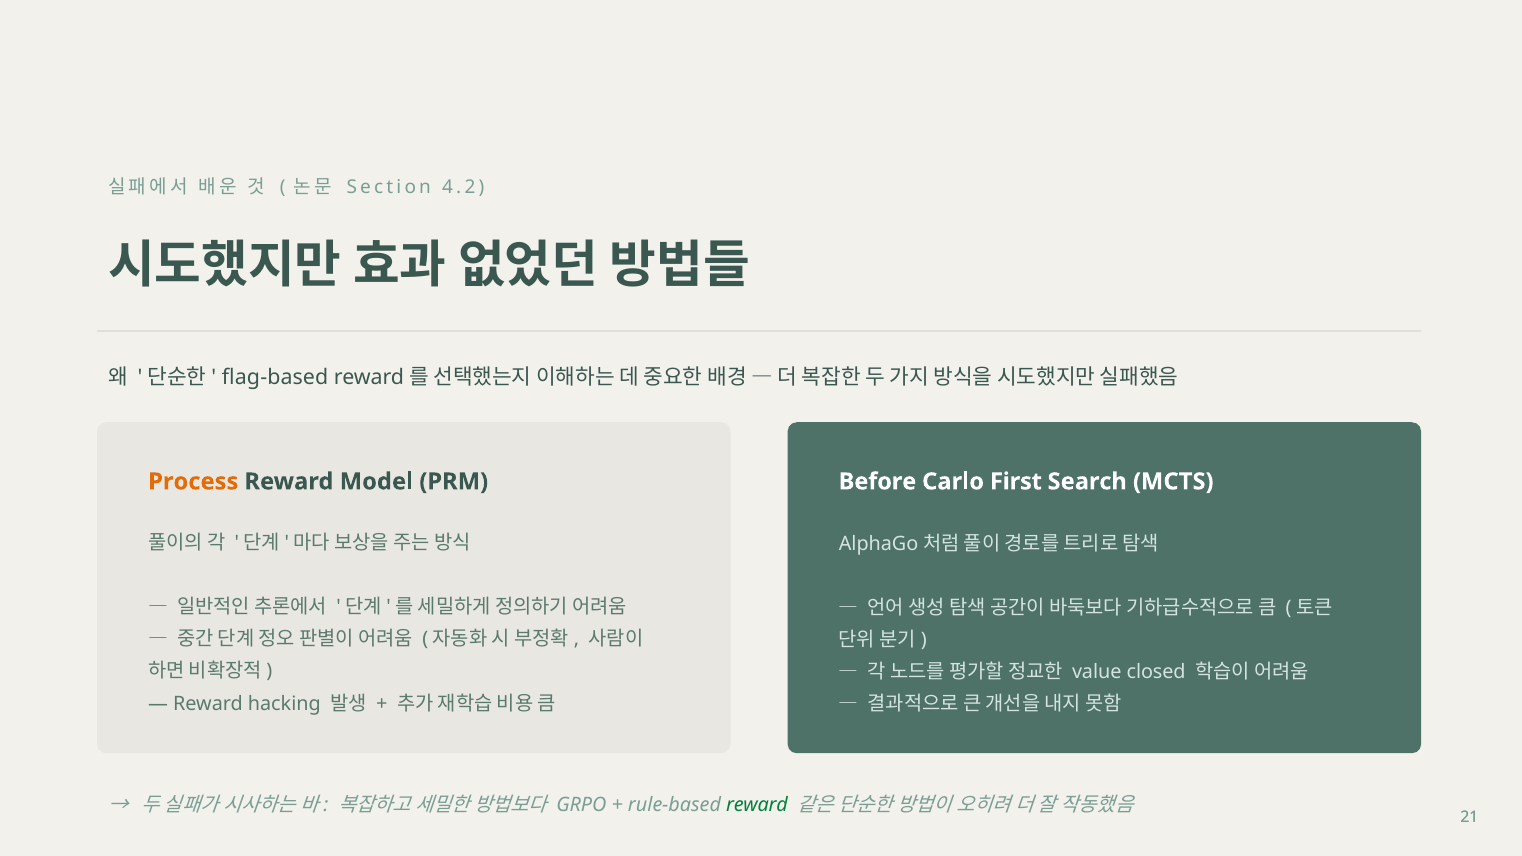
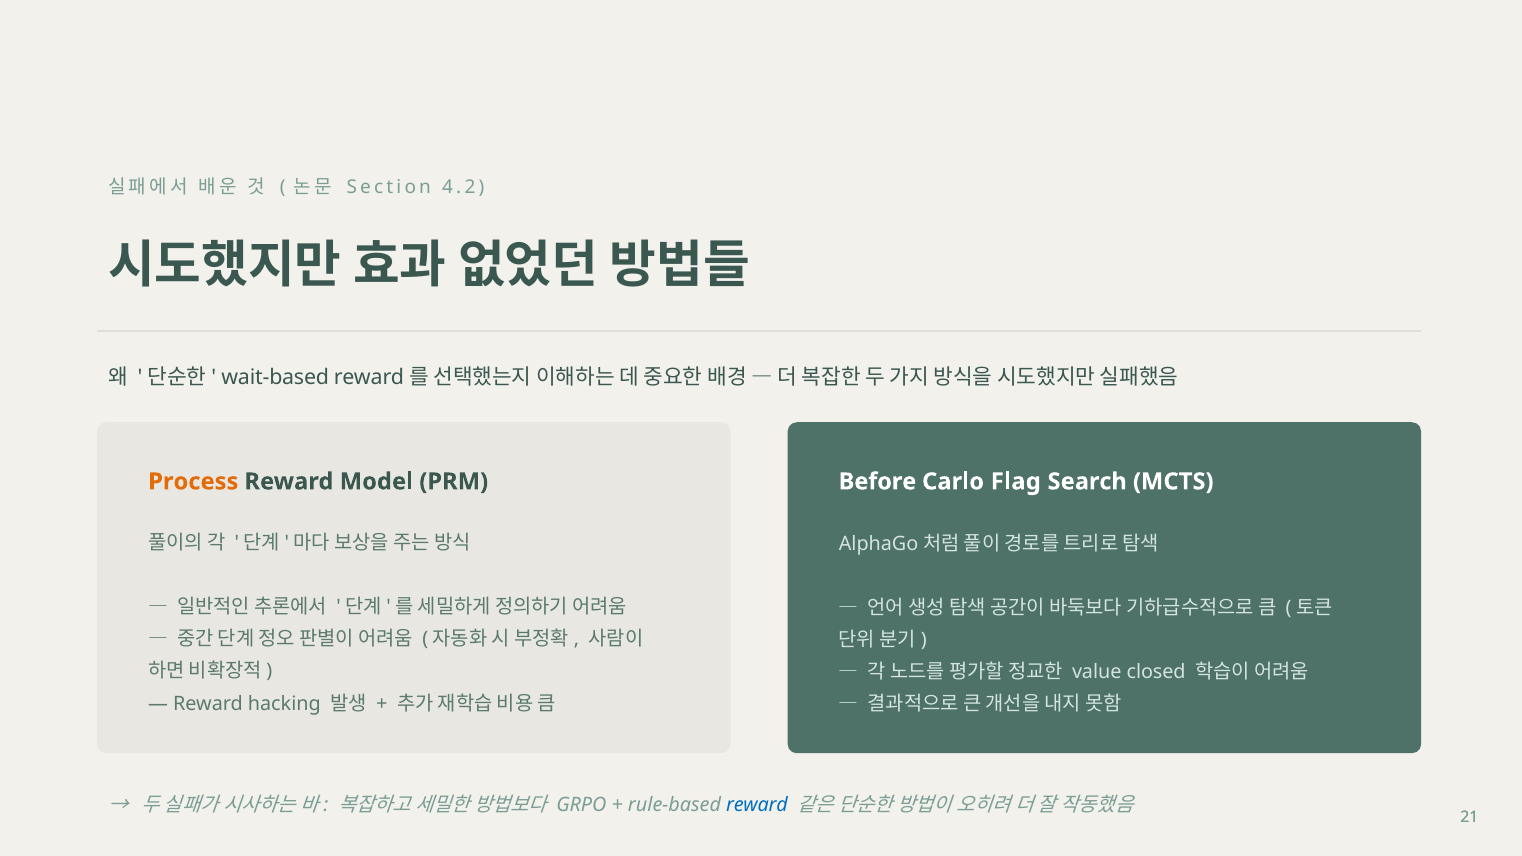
flag-based: flag-based -> wait-based (275, 377)
First: First -> Flag (1016, 482)
reward colour: green -> blue (757, 805)
